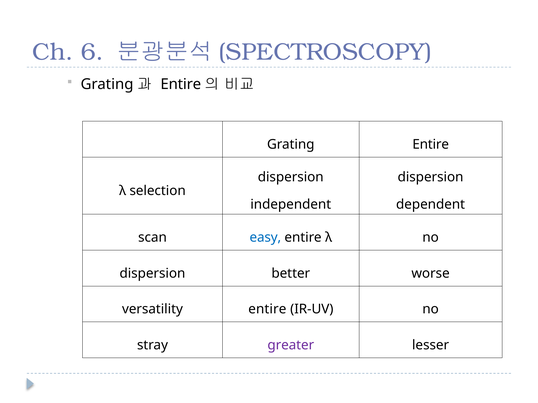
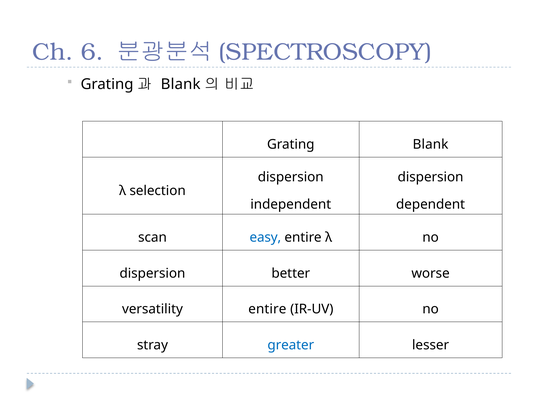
Entire: Entire -> Blank (181, 84)
Grating Entire: Entire -> Blank (431, 145)
greater colour: purple -> blue (291, 346)
